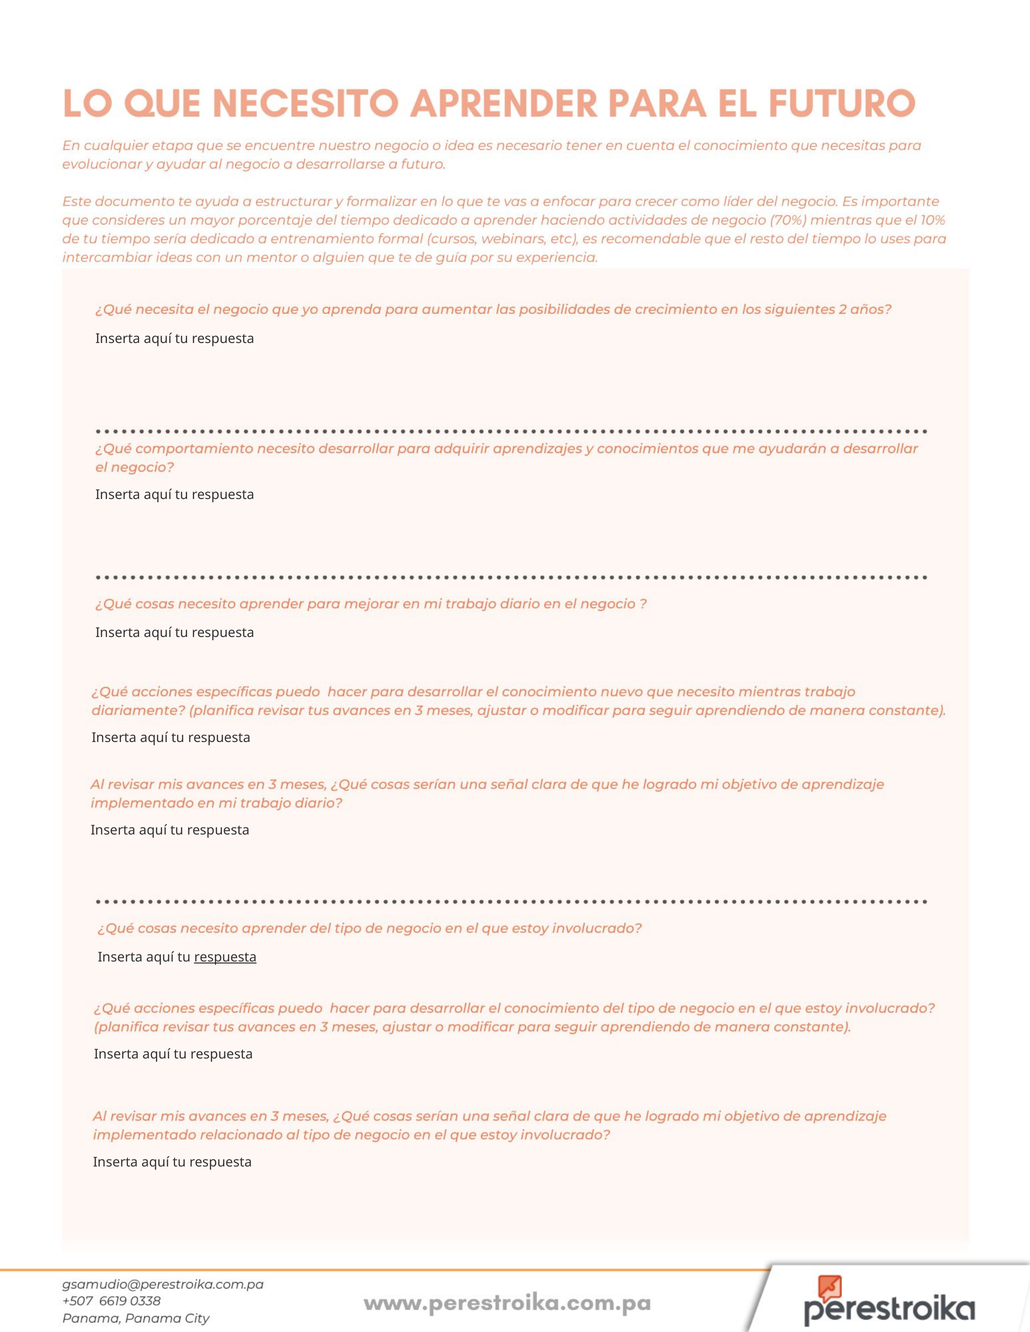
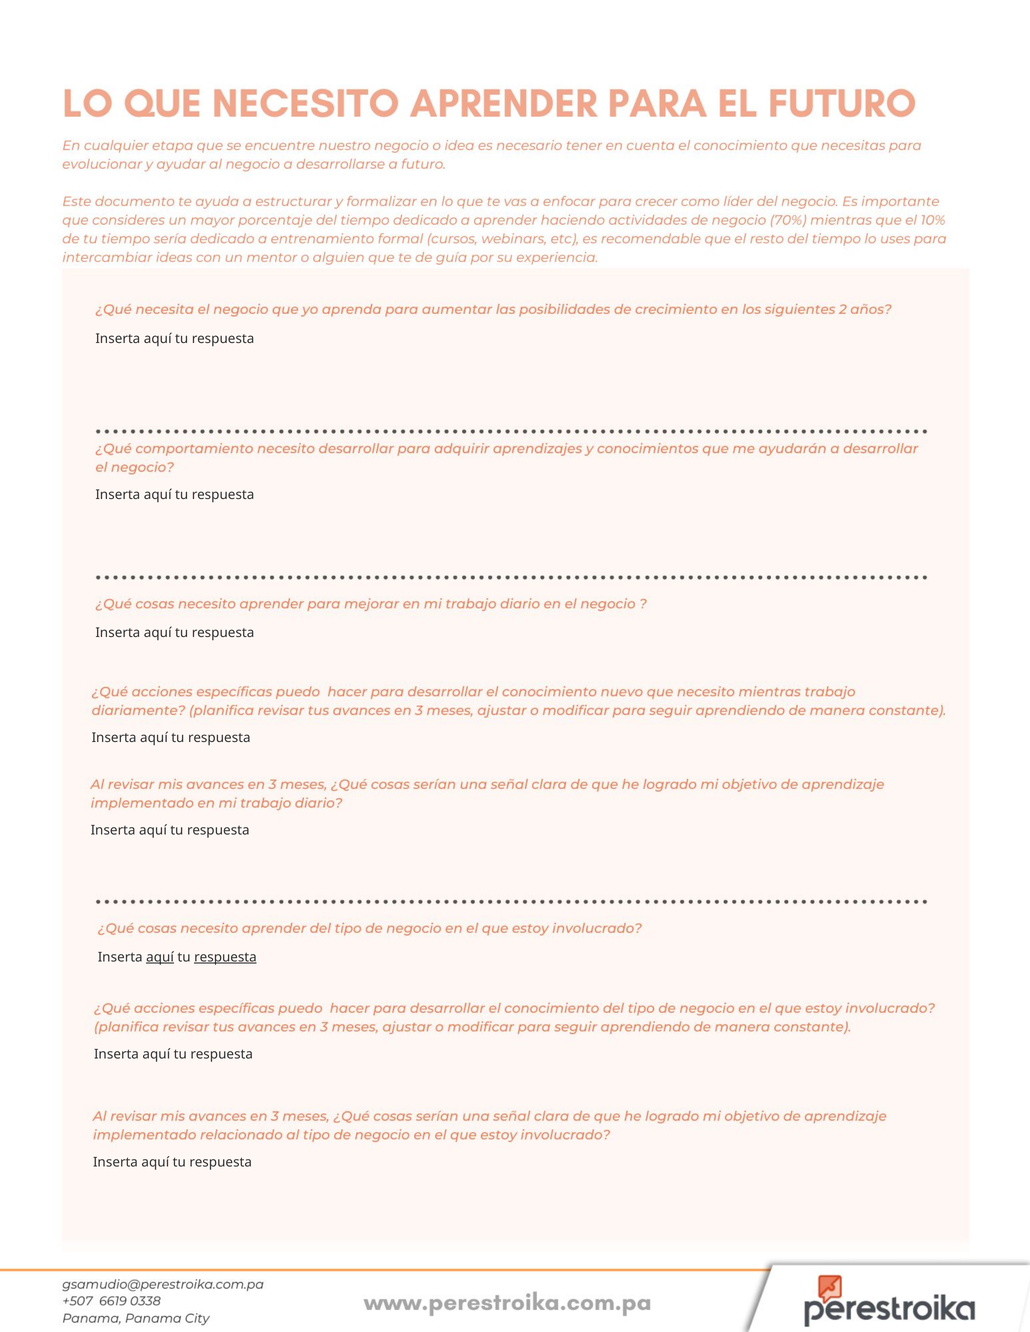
aquí underline: none -> present (160, 958)
